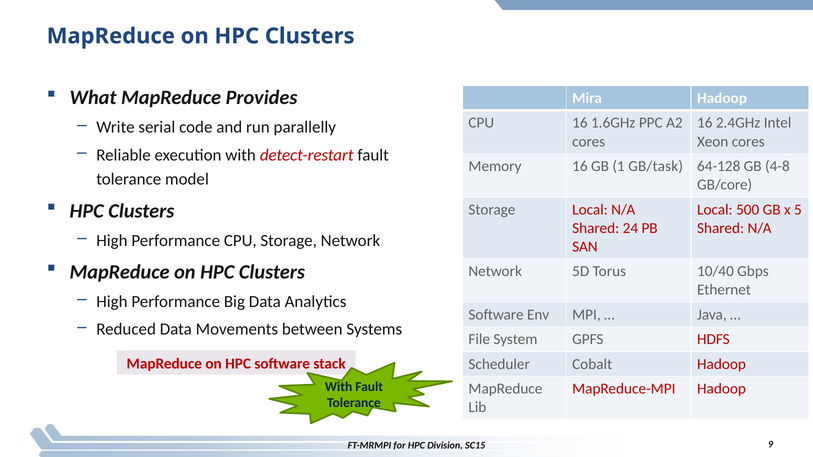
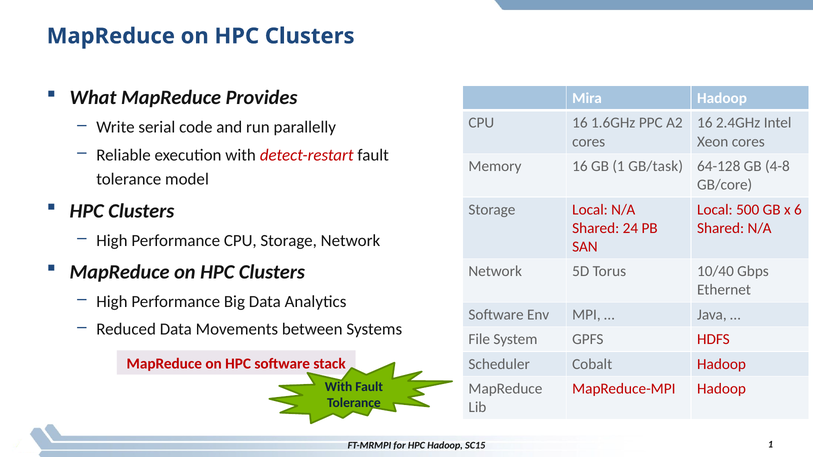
5: 5 -> 6 (798, 210)
HPC Division: Division -> Hadoop (445, 446)
SC15 9: 9 -> 1 (771, 445)
